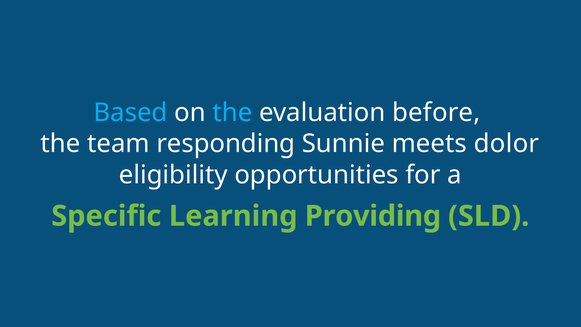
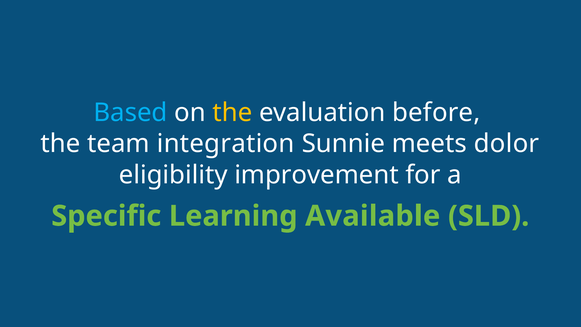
the colour: light blue -> yellow (232, 113)
responding: responding -> integration (226, 144)
opportunities: opportunities -> improvement (317, 175)
Providing: Providing -> Available (373, 216)
